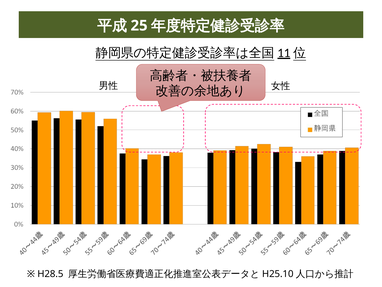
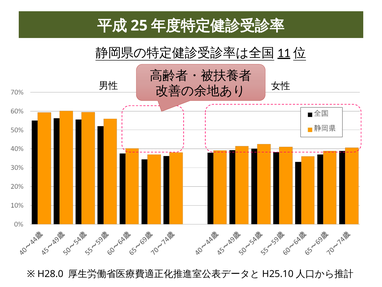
H28.5: H28.5 -> H28.0 (50, 273)
